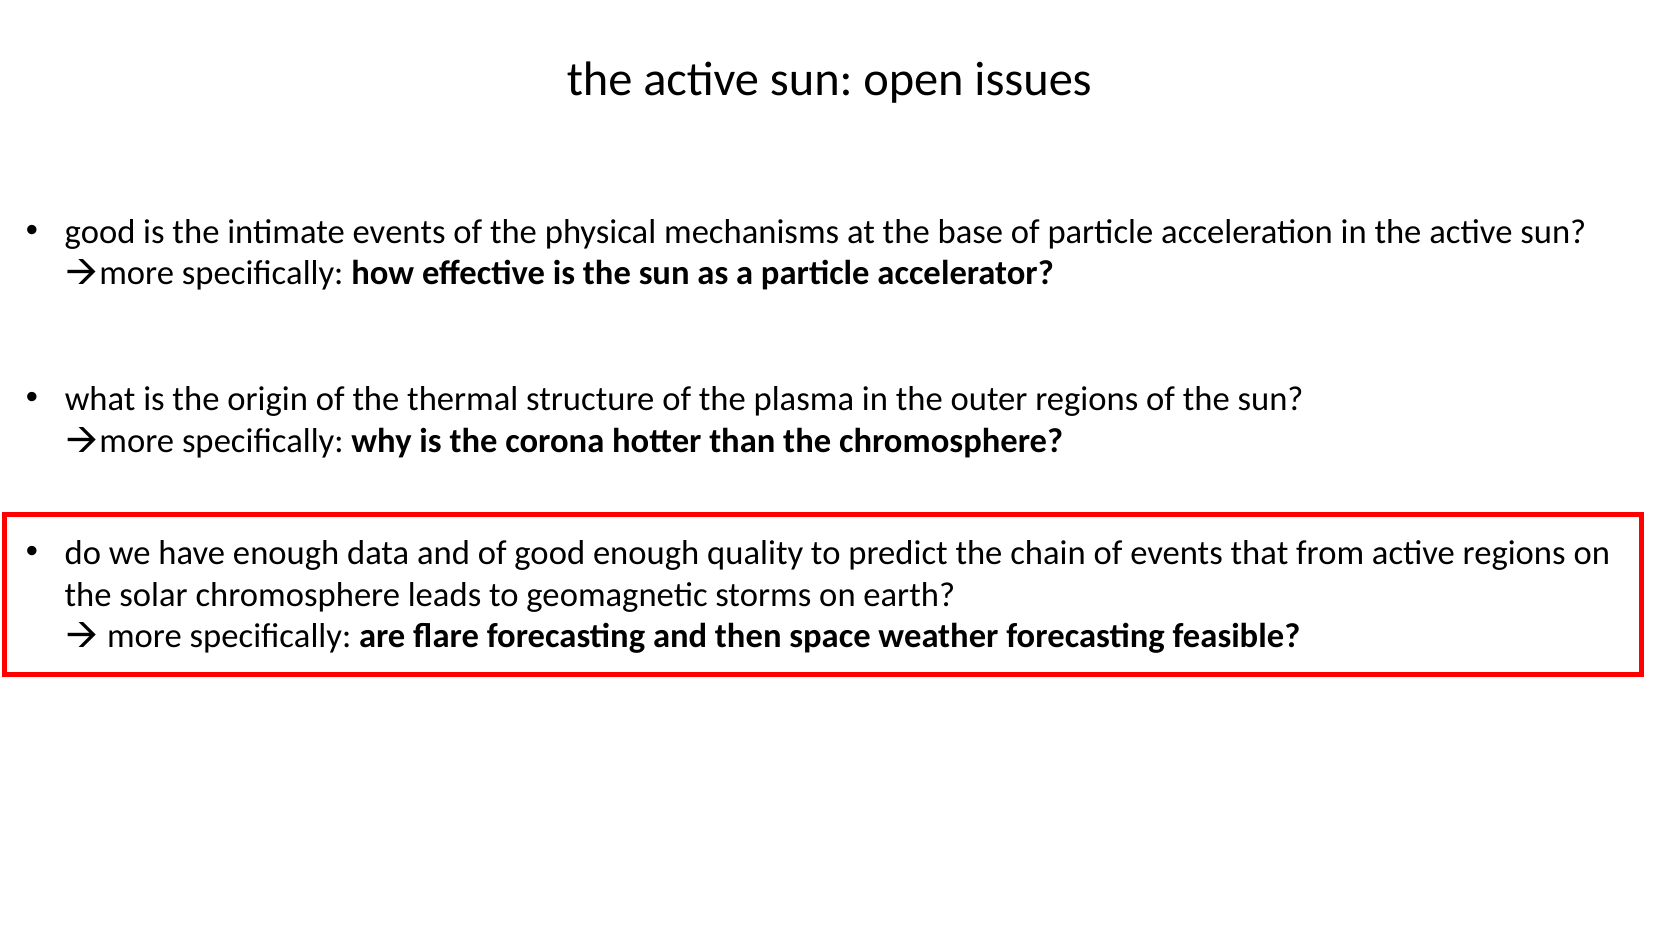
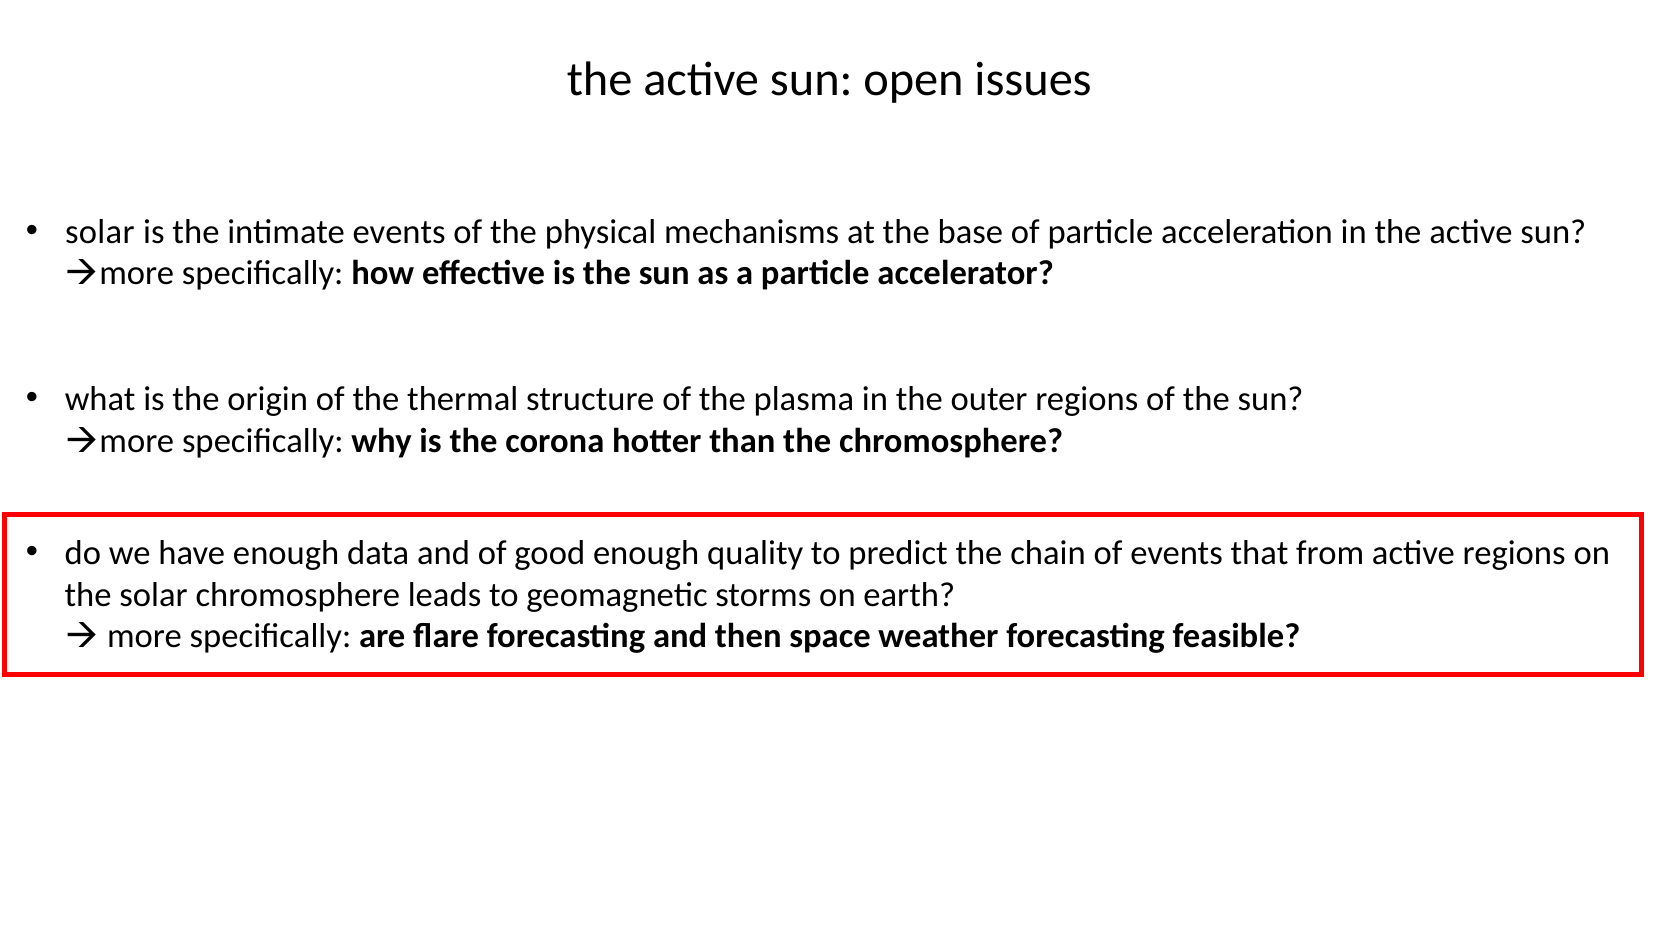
good: good -> solar (100, 232)
